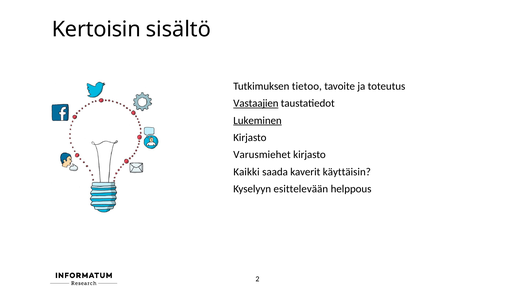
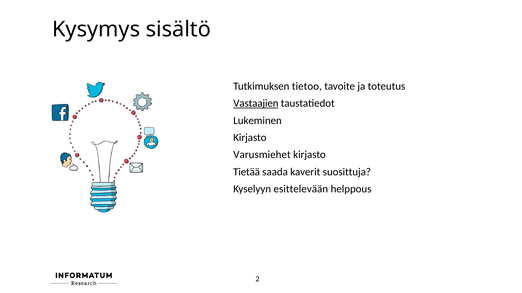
Kertoisin: Kertoisin -> Kysymys (96, 29)
Lukeminen underline: present -> none (257, 121)
Kaikki: Kaikki -> Tietää (247, 172)
käyttäisin: käyttäisin -> suosittuja (347, 172)
